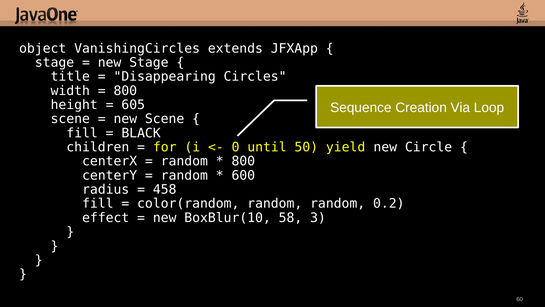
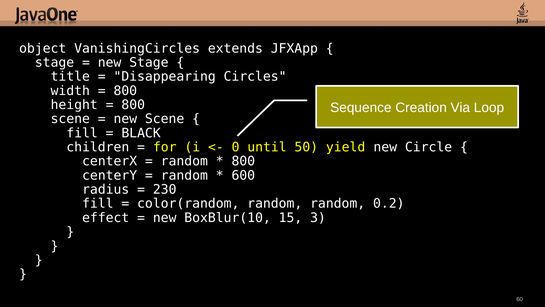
605: 605 -> 800 (133, 105)
458: 458 -> 230 (165, 189)
58: 58 -> 15 (290, 218)
